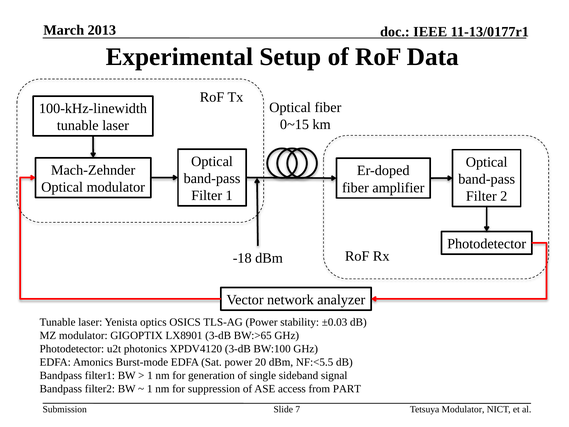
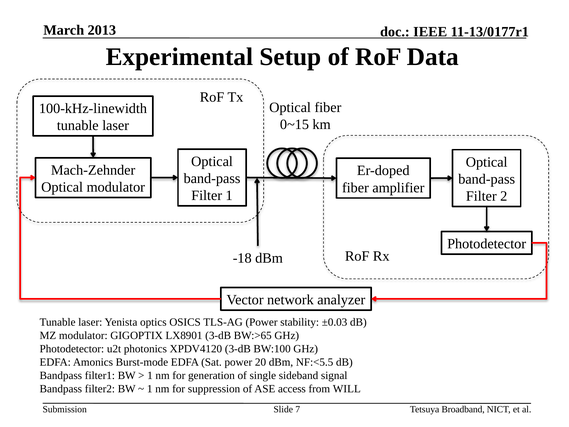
PART: PART -> WILL (347, 389)
Tetsuya Modulator: Modulator -> Broadband (463, 409)
